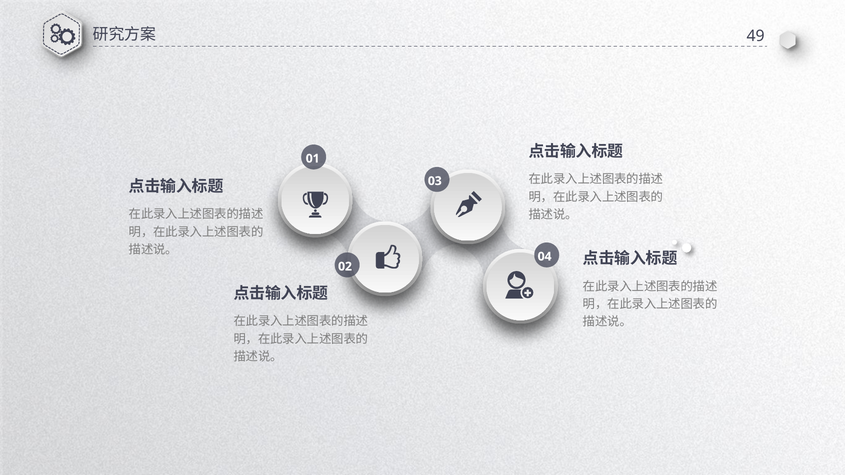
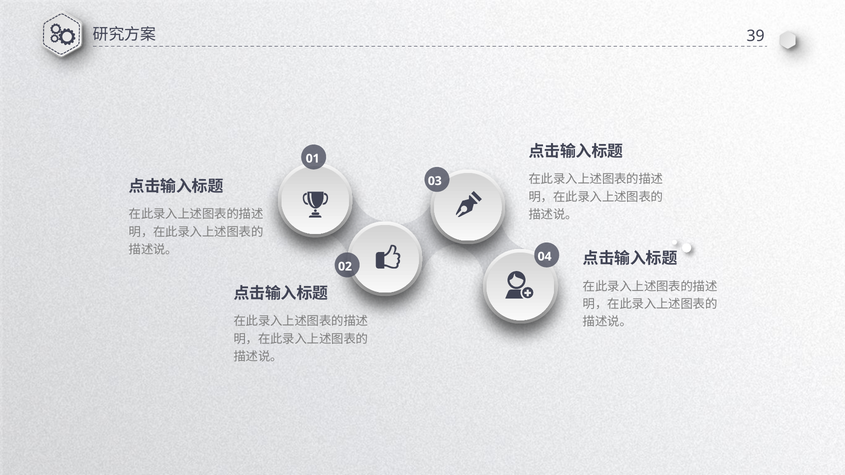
49: 49 -> 39 (756, 36)
